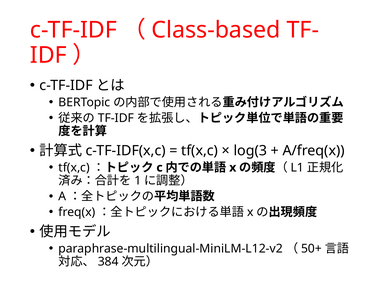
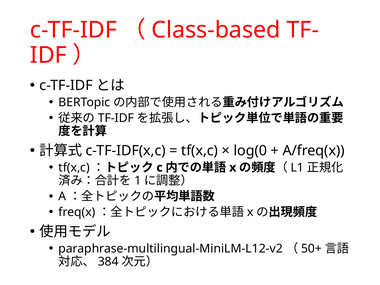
log(3: log(3 -> log(0 (250, 151)
